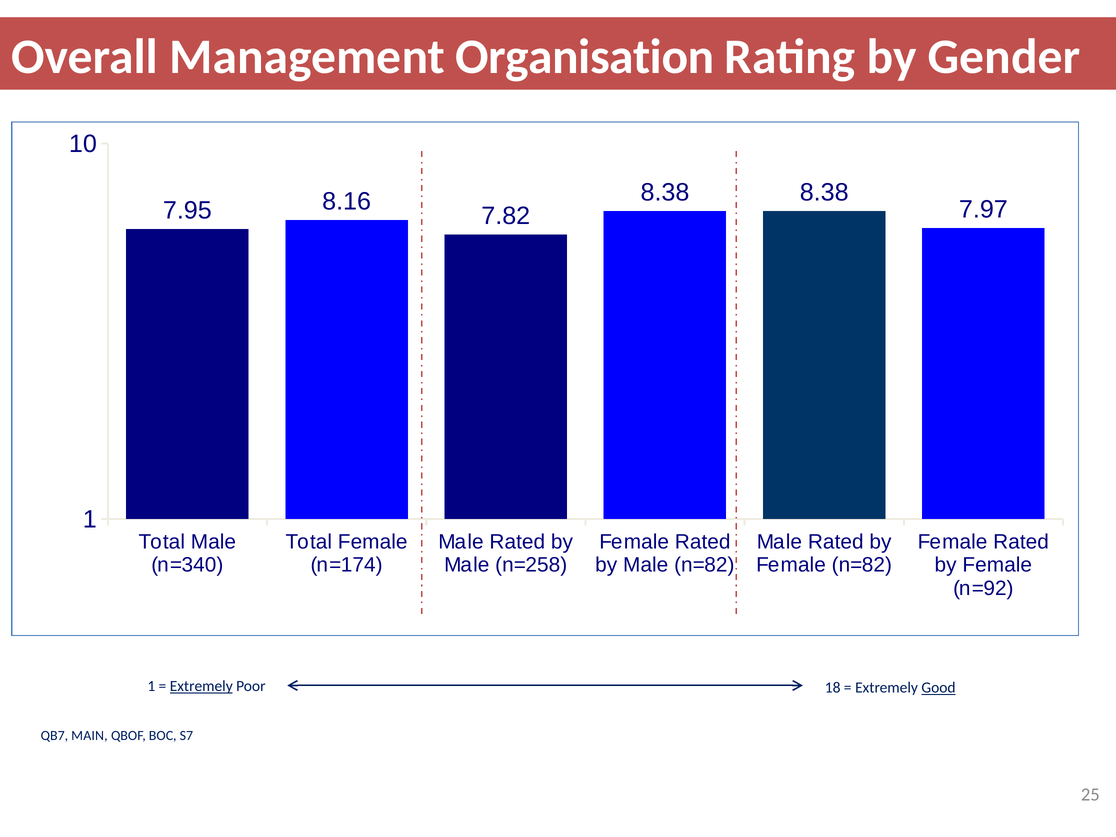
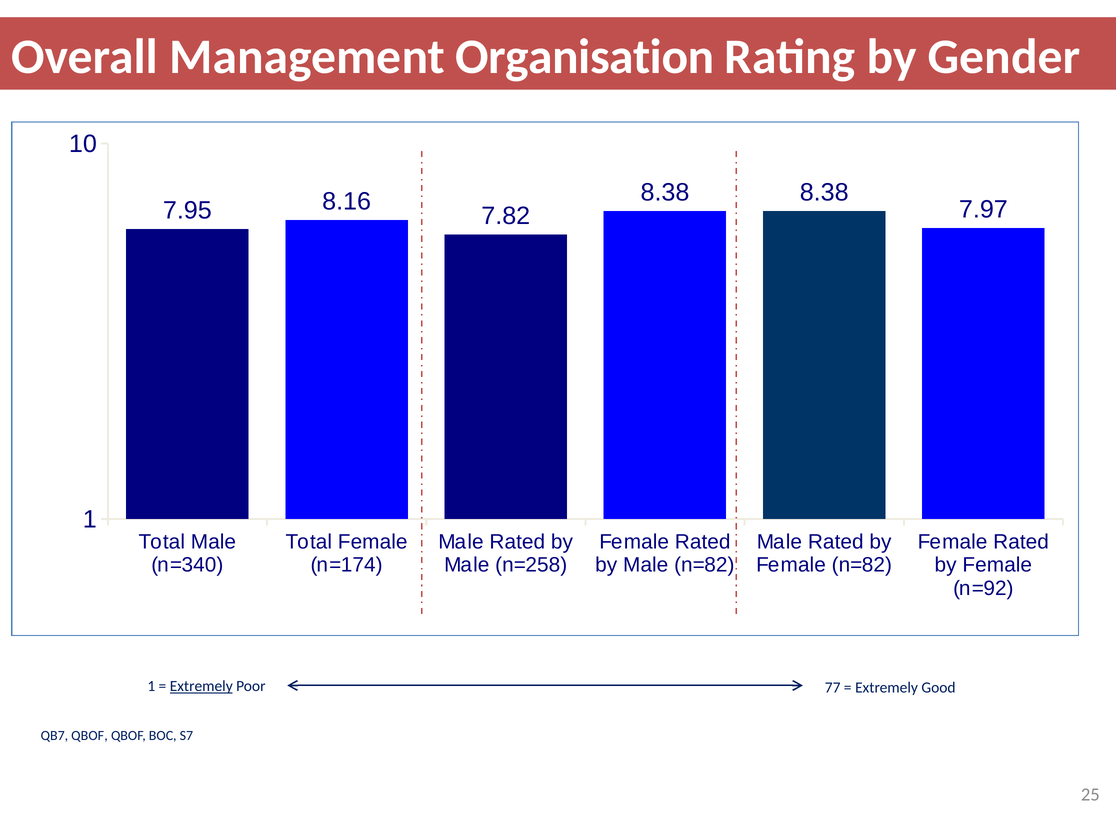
18: 18 -> 77 (833, 688)
Good underline: present -> none (939, 688)
QB7 MAIN: MAIN -> QBOF (89, 735)
